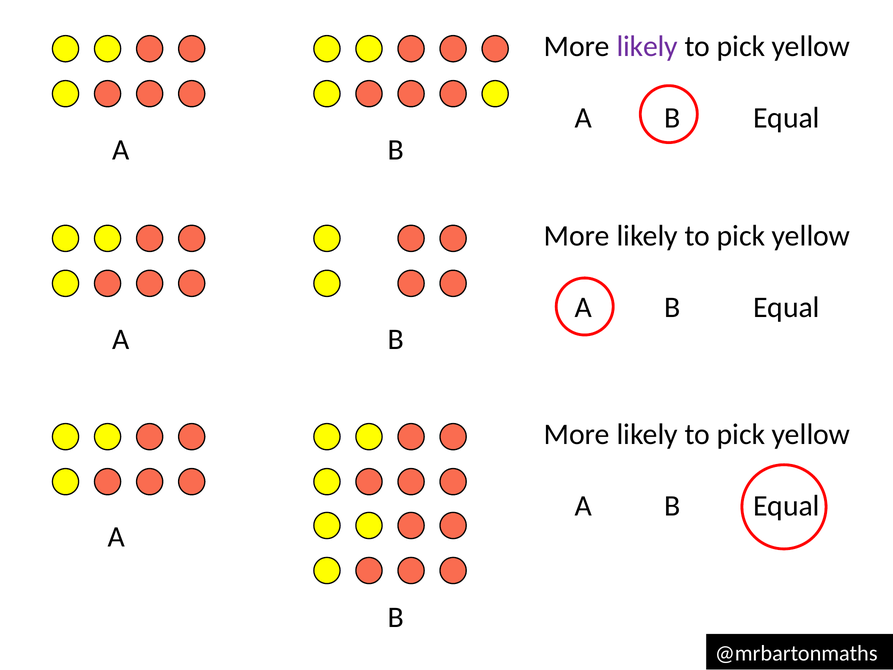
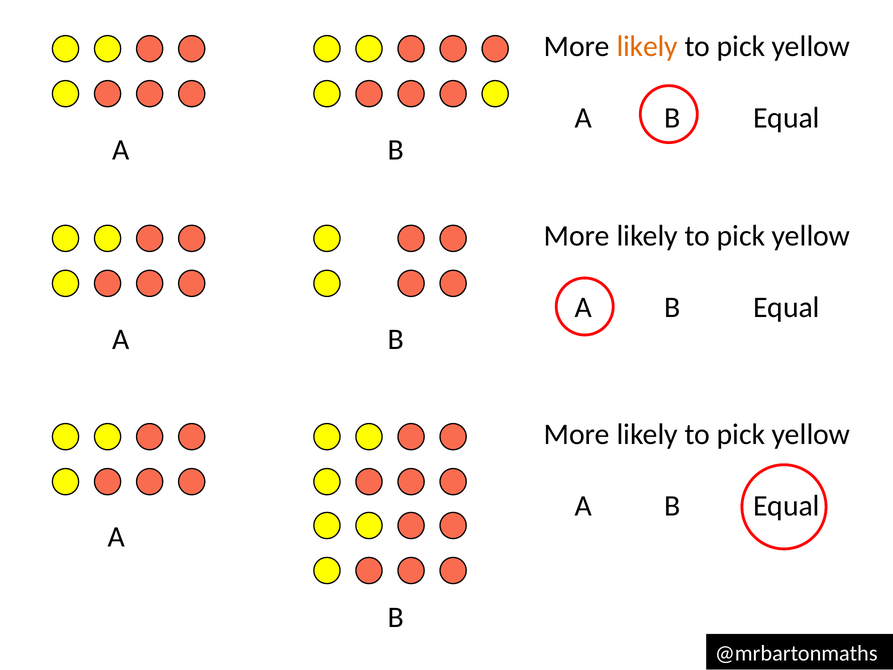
likely colour: purple -> orange (647, 46)
